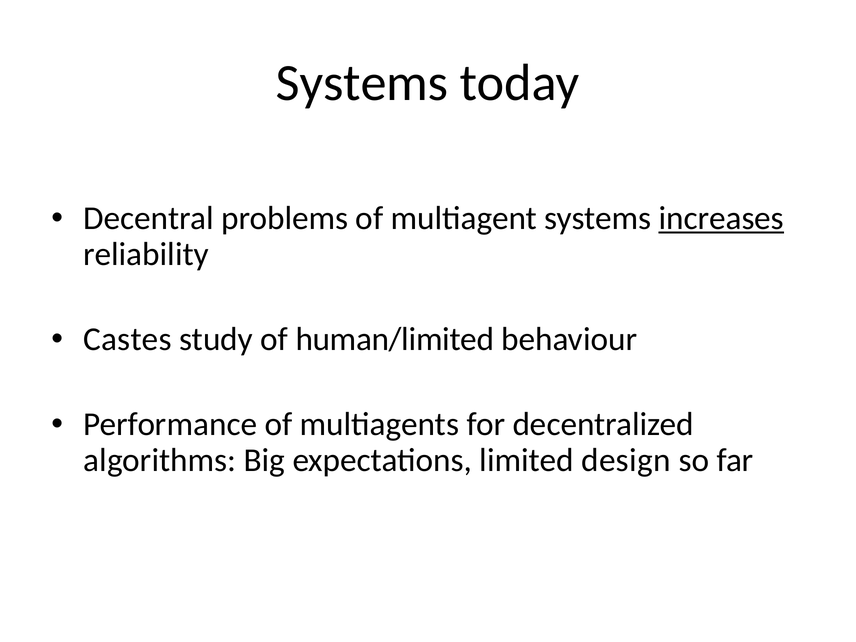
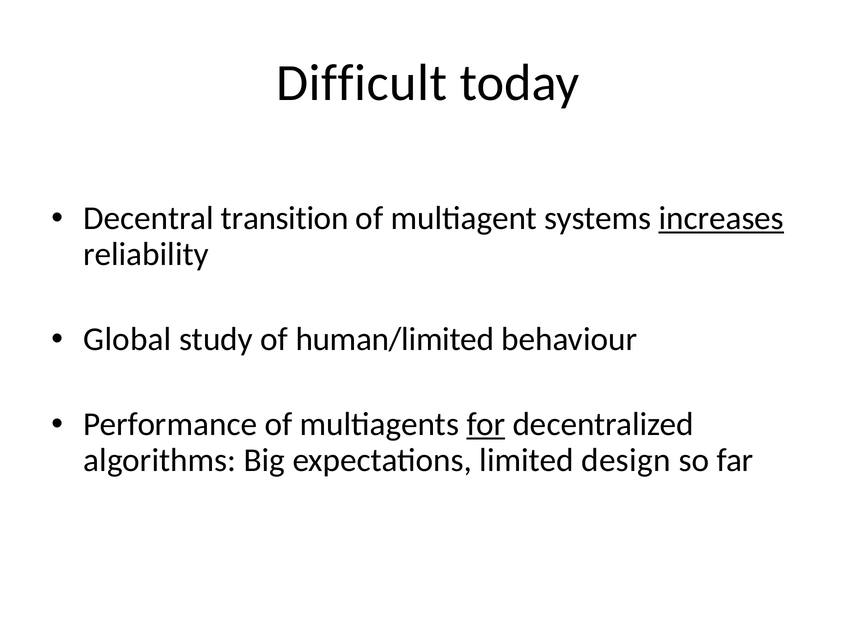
Systems: Systems -> Difficult (362, 83)
problems: problems -> transition (285, 218)
Castes: Castes -> Global (128, 339)
for underline: none -> present (486, 424)
